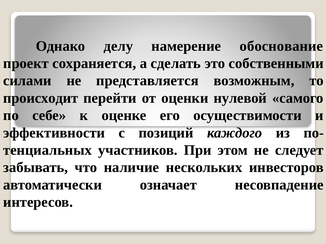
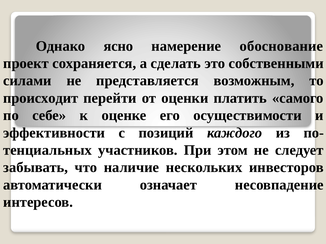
делу: делу -> ясно (118, 46)
нулевой: нулевой -> платить (240, 98)
